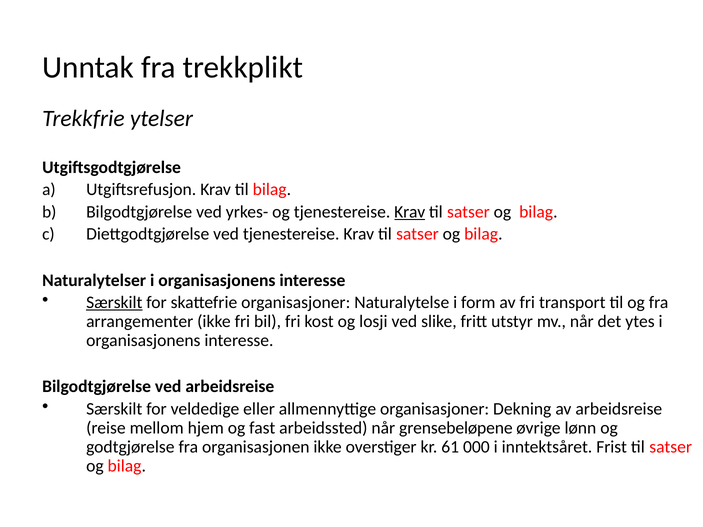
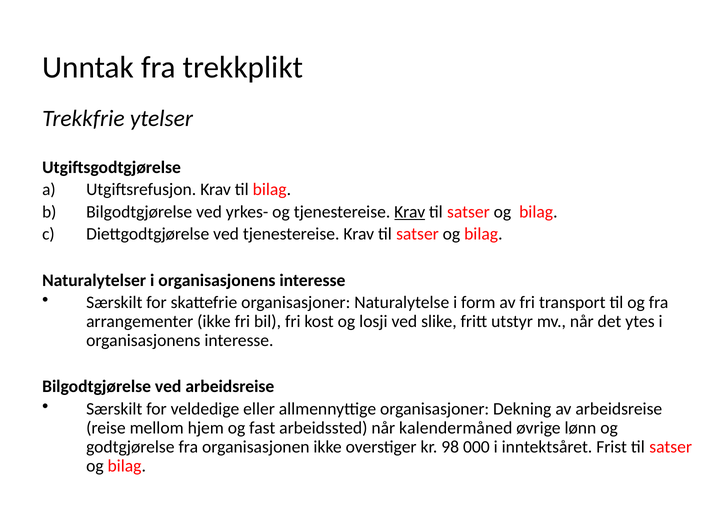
Særskilt underline: present -> none (114, 303)
grensebeløpene: grensebeløpene -> kalendermåned (456, 428)
61: 61 -> 98 (450, 447)
